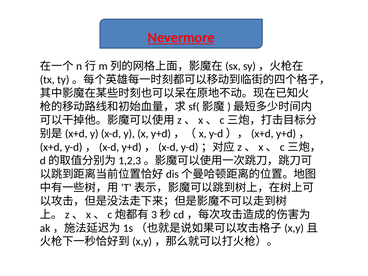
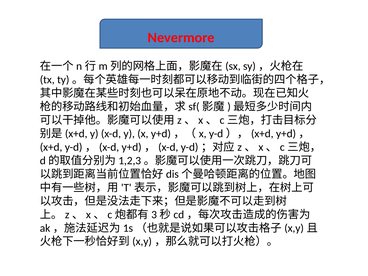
Nevermore underline: present -> none (181, 38)
